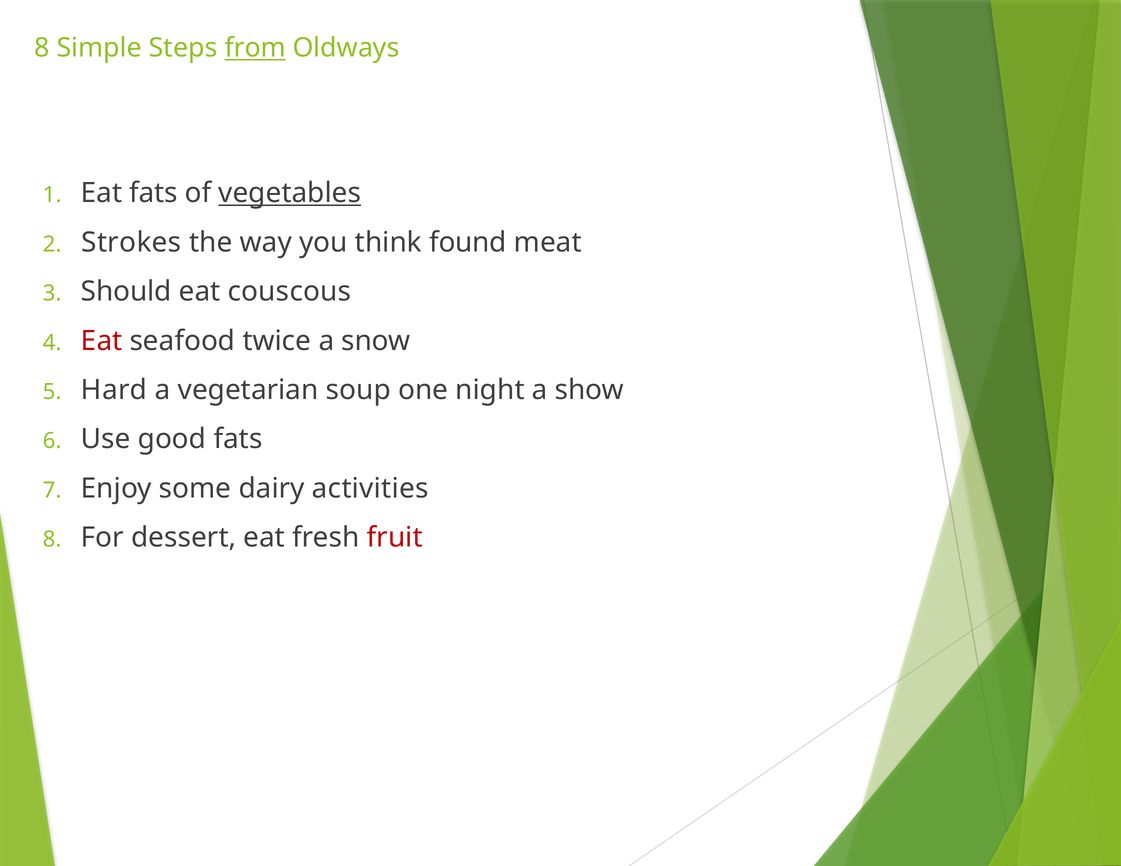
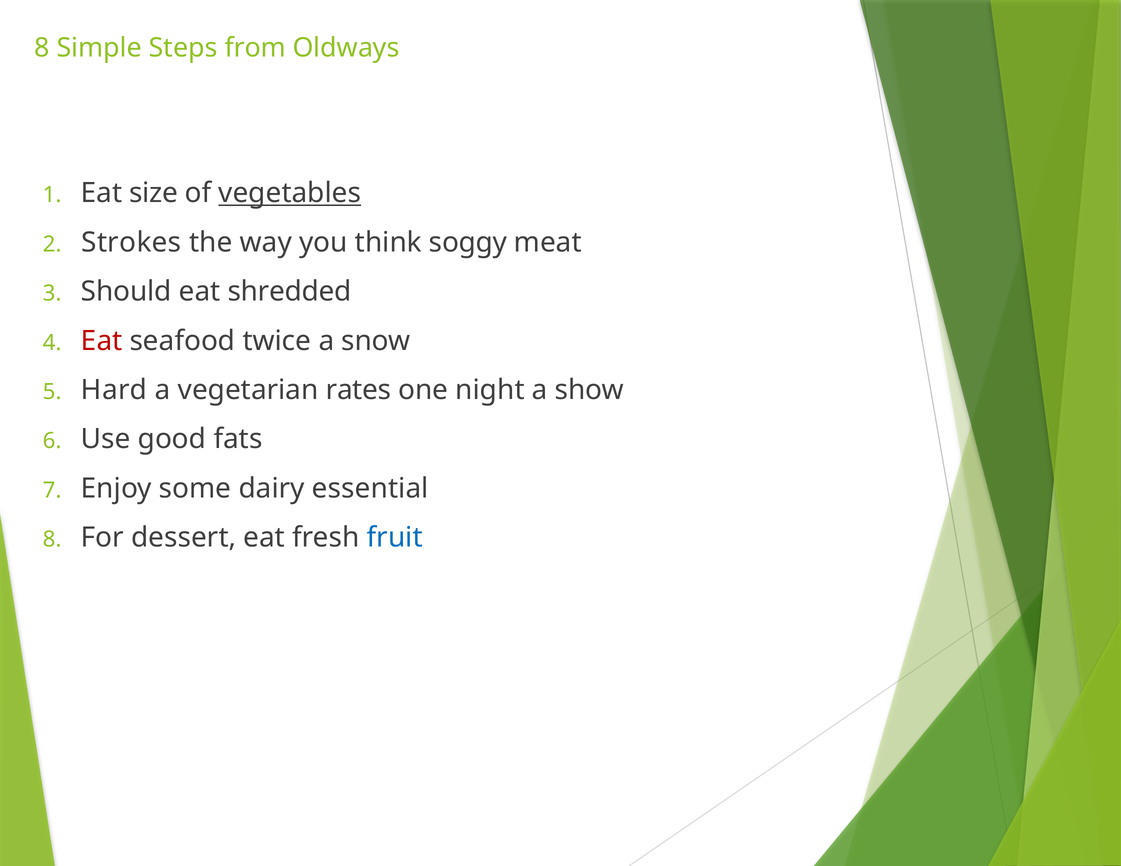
from underline: present -> none (255, 48)
Eat fats: fats -> size (154, 193)
found: found -> soggy (468, 242)
couscous: couscous -> shredded (290, 292)
soup: soup -> rates (358, 390)
activities: activities -> essential (370, 489)
fruit colour: red -> blue (395, 538)
